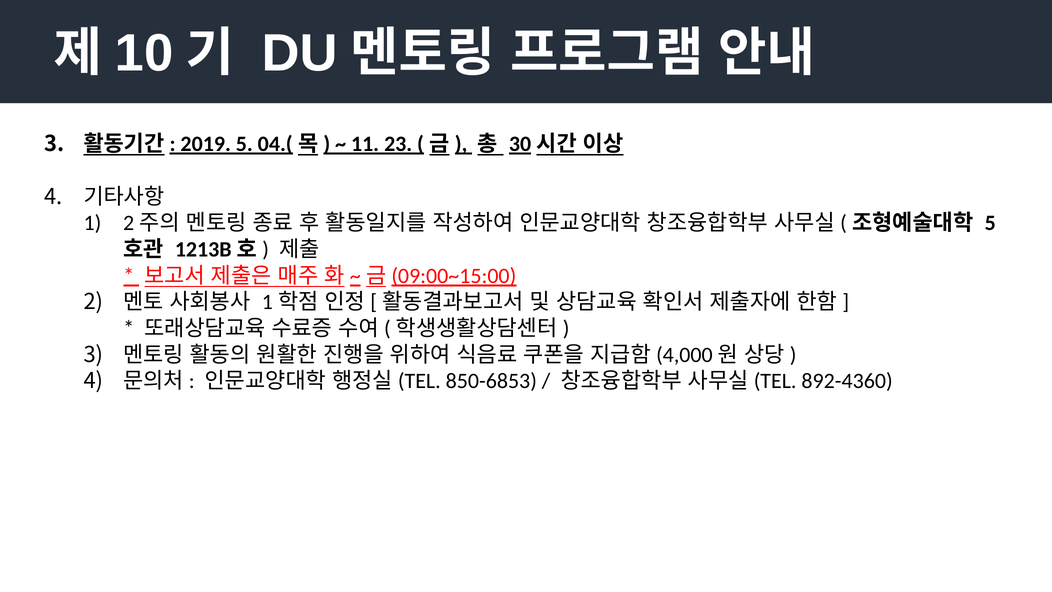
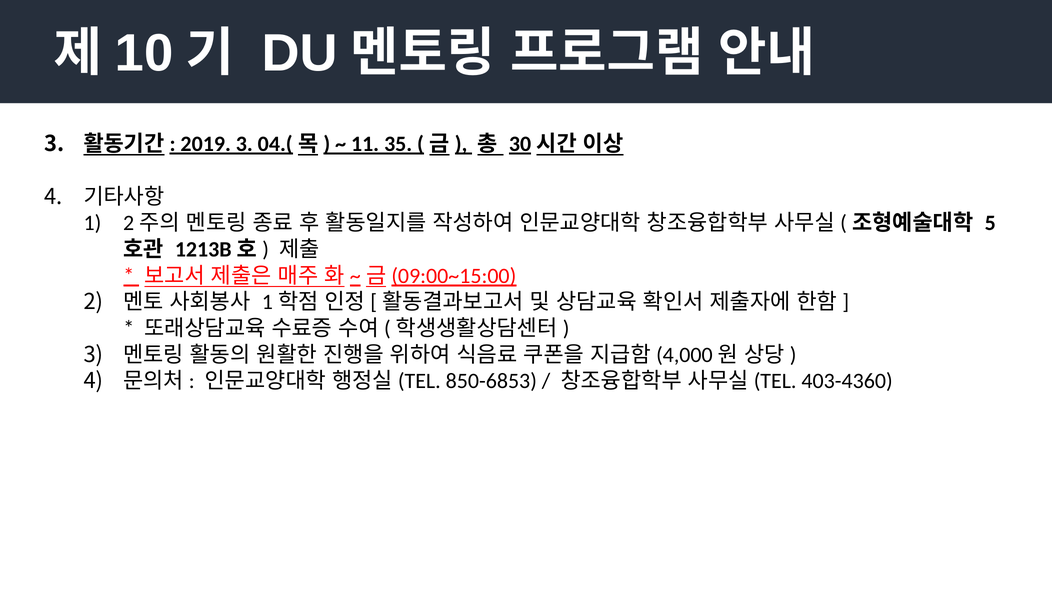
2019 5: 5 -> 3 (244, 144)
23: 23 -> 35 (398, 144)
892-4360: 892-4360 -> 403-4360 (847, 381)
